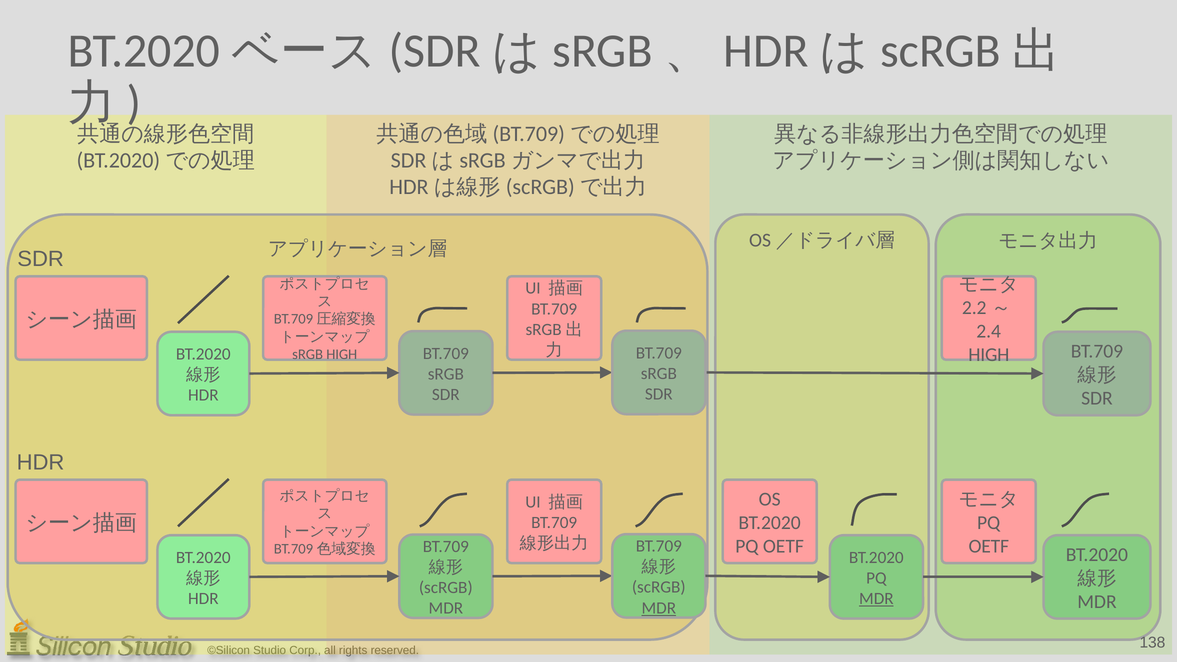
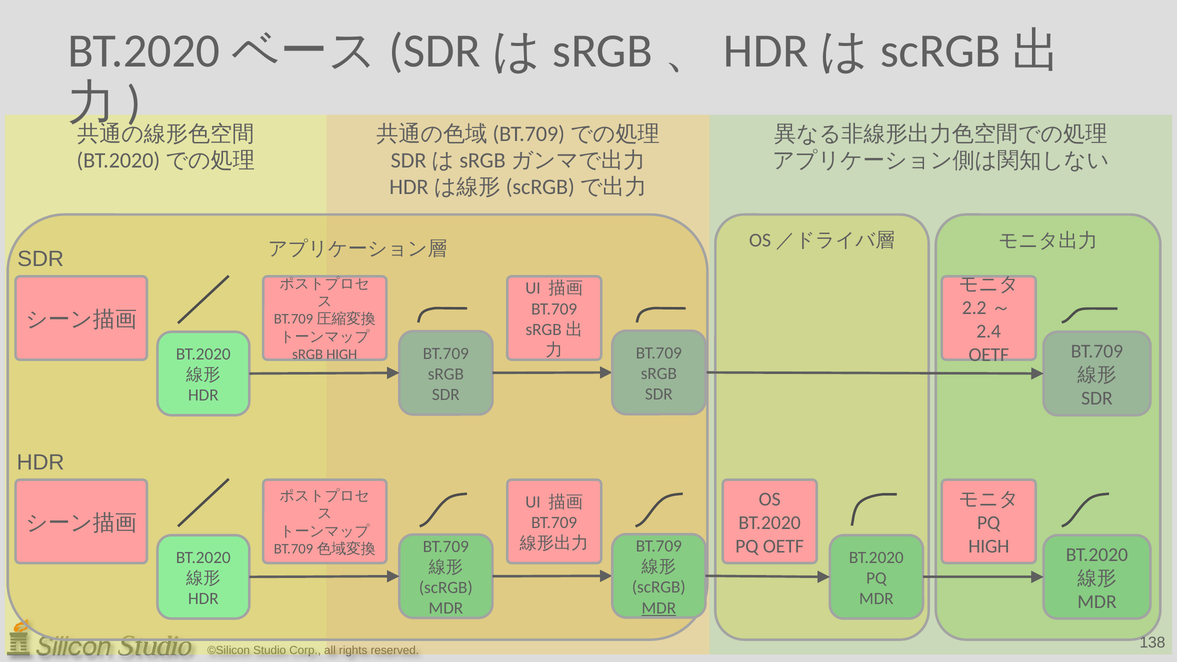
HIGH: HIGH -> OETF (989, 355)
OETF: OETF -> HIGH (989, 546)
MDR underline: present -> none (876, 599)
